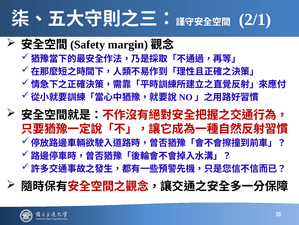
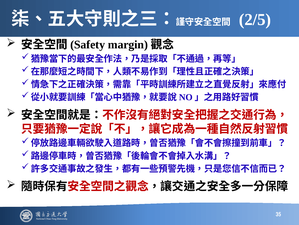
2/1: 2/1 -> 2/5 (255, 19)
